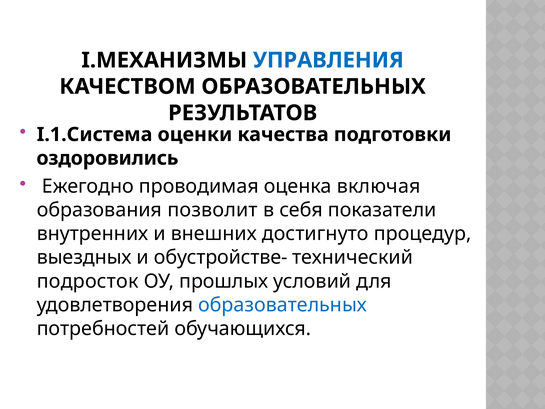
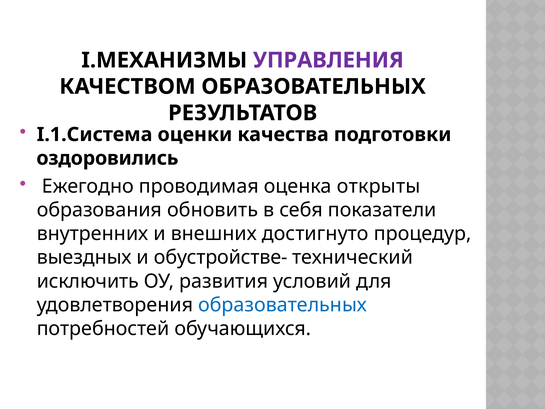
УПРАВЛЕНИЯ colour: blue -> purple (328, 60)
включая: включая -> открыты (379, 186)
позволит: позволит -> обновить (213, 210)
подросток: подросток -> исключить (88, 281)
прошлых: прошлых -> развития (224, 281)
